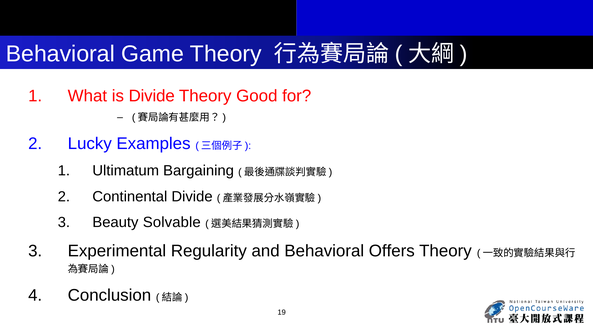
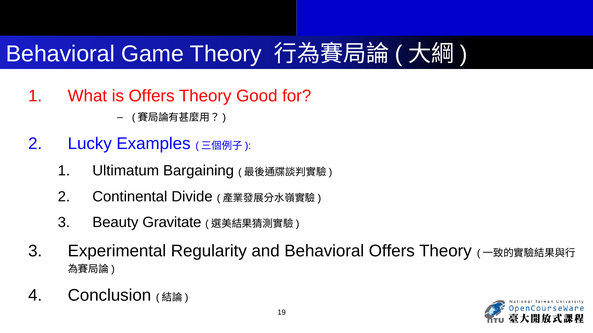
is Divide: Divide -> Offers (152, 96)
Solvable: Solvable -> Gravitate (172, 223)
